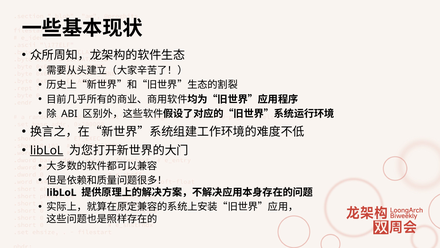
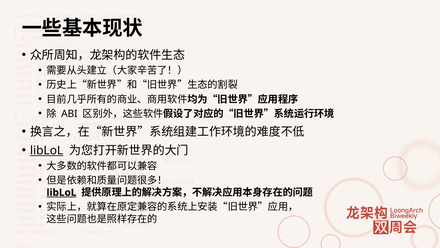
libLoL underline: none -> present (61, 192)
